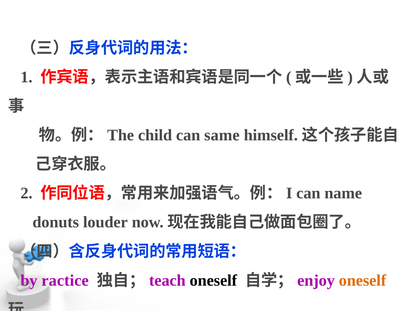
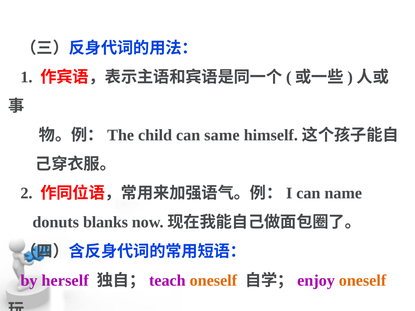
louder: louder -> blanks (105, 223)
ractice: ractice -> herself (65, 281)
oneself colour: black -> orange (213, 281)
